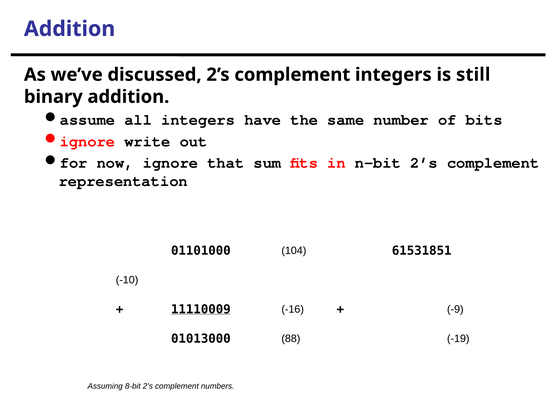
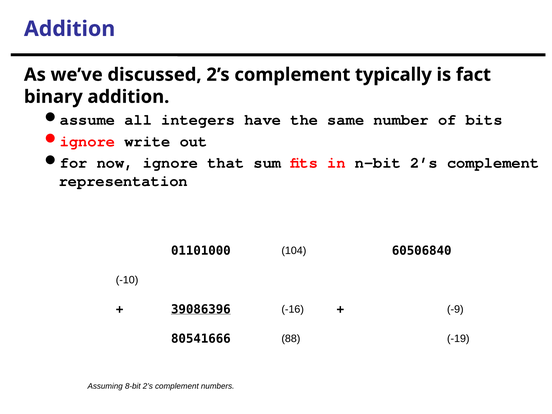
complement integers: integers -> typically (393, 75)
still: still -> fact (473, 75)
61531851: 61531851 -> 60506840 (422, 251)
11110009: 11110009 -> 39086396 (201, 309)
01013000: 01013000 -> 80541666 (201, 339)
